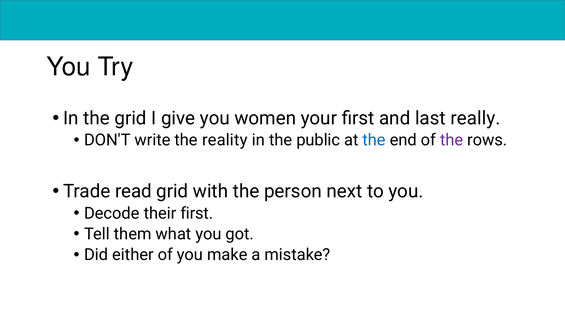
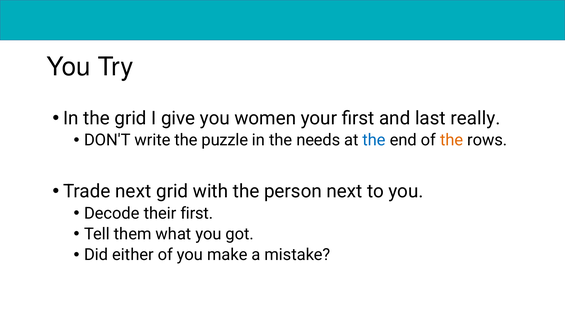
reality: reality -> puzzle (225, 140)
public: public -> needs (318, 140)
the colour: purple -> orange (452, 140)
Trade read: read -> next (133, 191)
